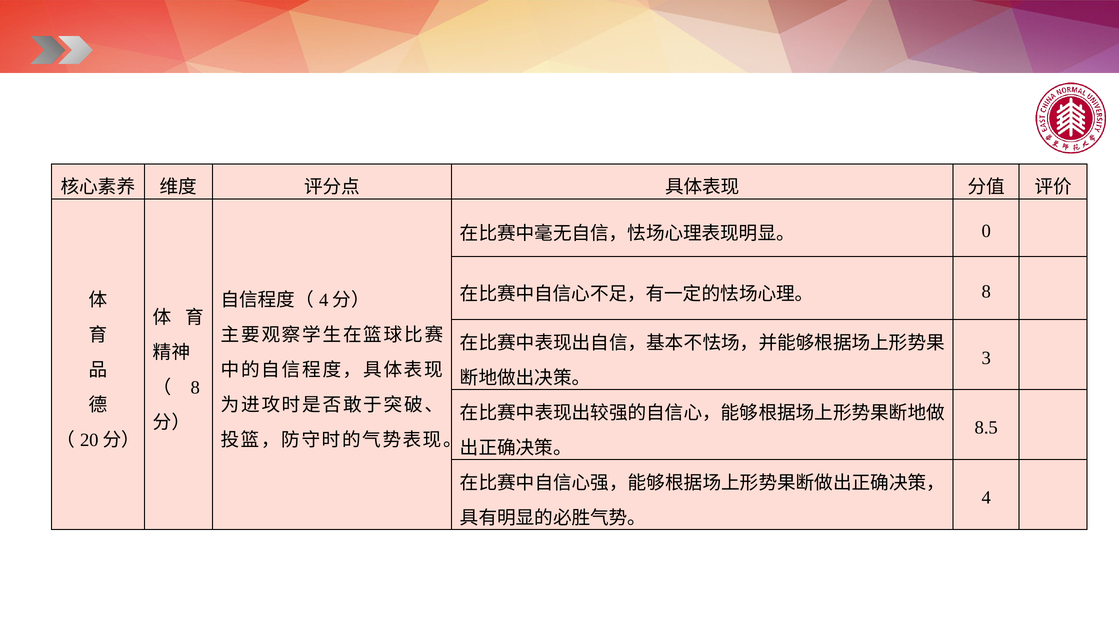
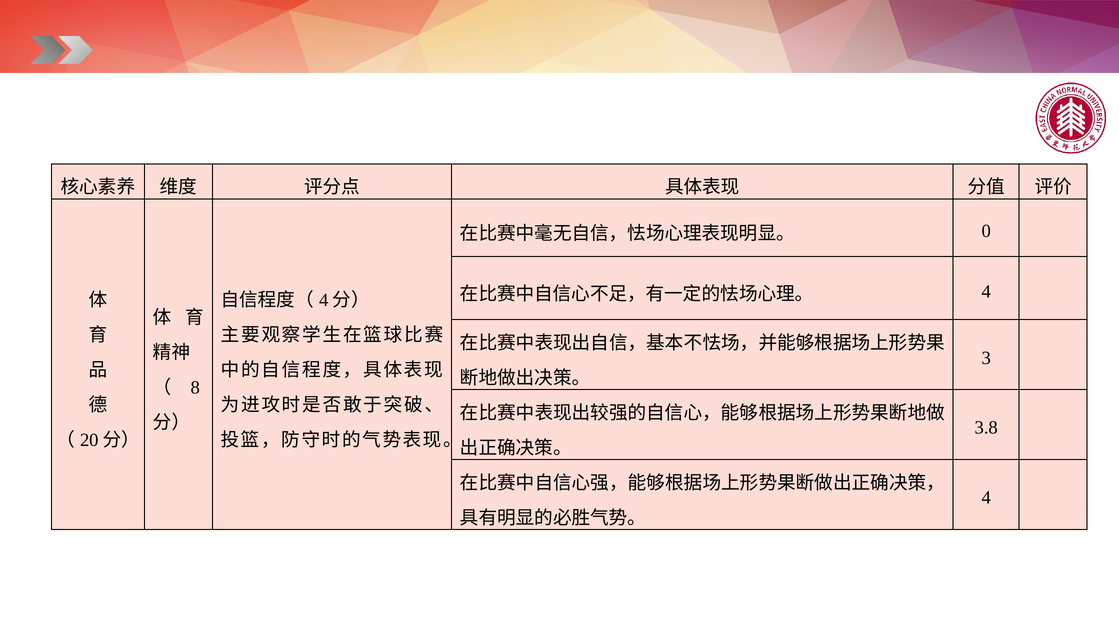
8: 8 -> 4 (986, 291)
8.5: 8.5 -> 3.8 (986, 427)
